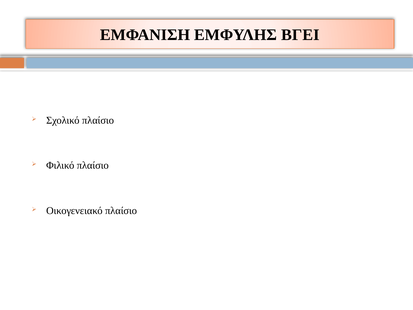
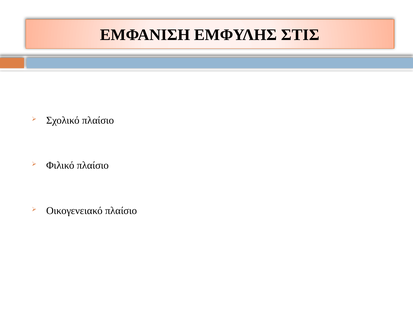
ΒΓΕΙ: ΒΓΕΙ -> ΣΤΙΣ (300, 35)
